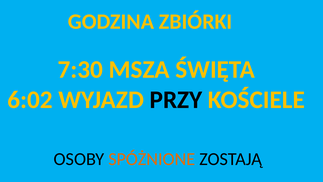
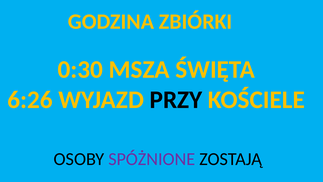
7:30: 7:30 -> 0:30 (80, 69)
6:02: 6:02 -> 6:26 (30, 100)
SPÓŻNIONE colour: orange -> purple (152, 159)
